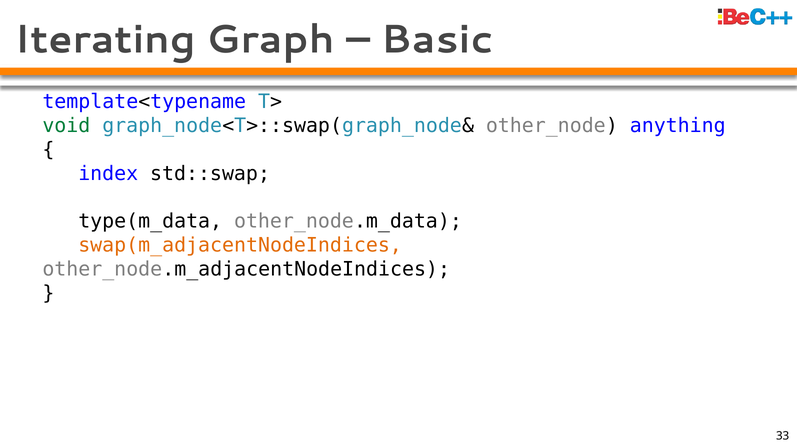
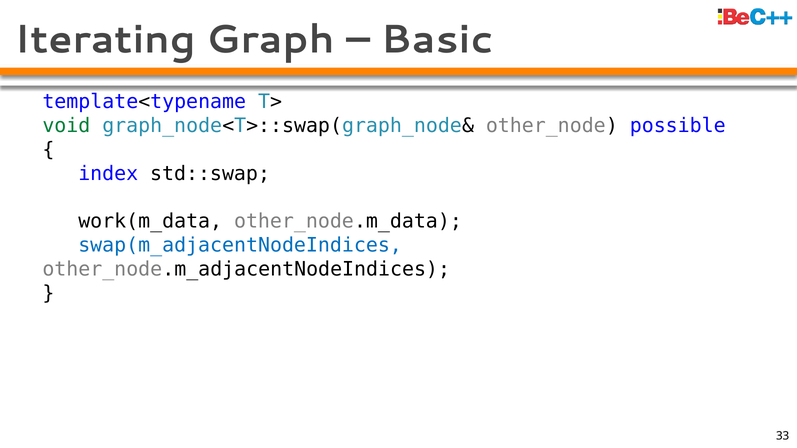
anything: anything -> possible (678, 126)
type(m_data: type(m_data -> work(m_data (150, 222)
swap(m_adjacentNodeIndices colour: orange -> blue (240, 245)
